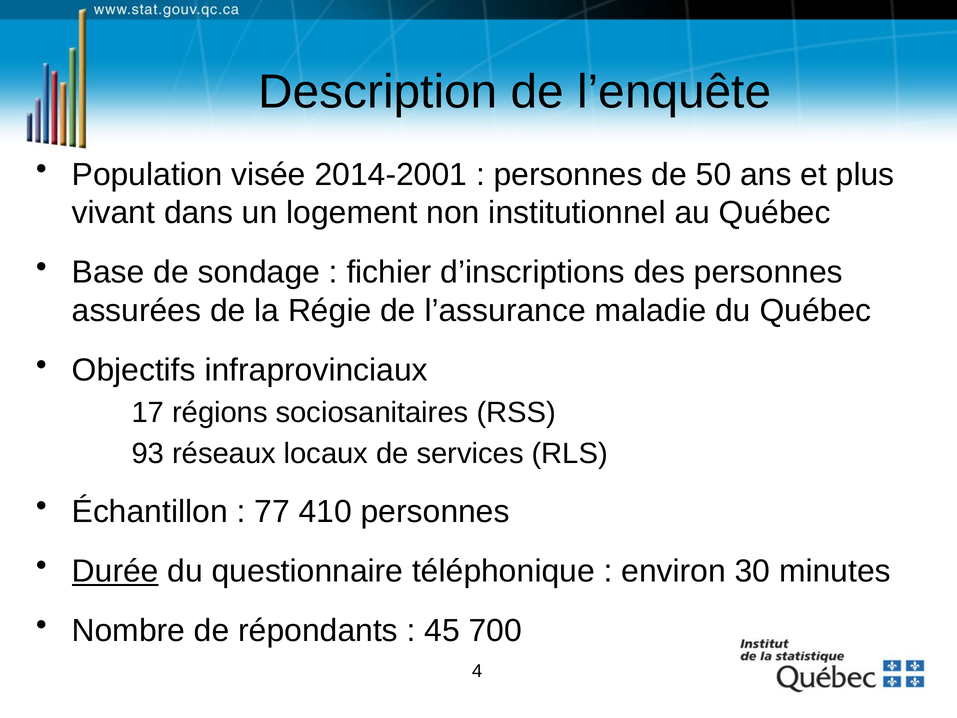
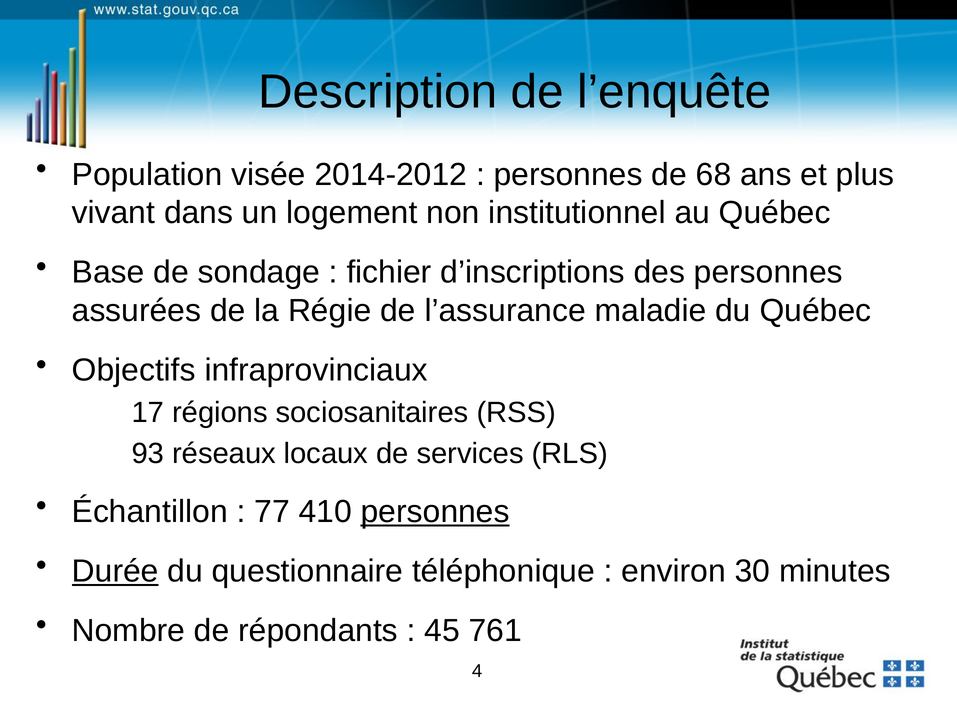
2014-2001: 2014-2001 -> 2014-2012 (391, 175)
50: 50 -> 68 (713, 175)
personnes underline: none -> present (435, 511)
700: 700 -> 761 (495, 630)
